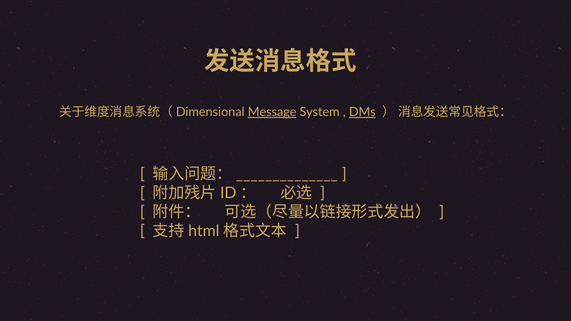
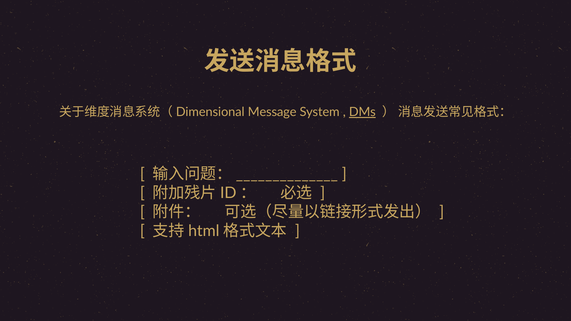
Message underline: present -> none (272, 112)
